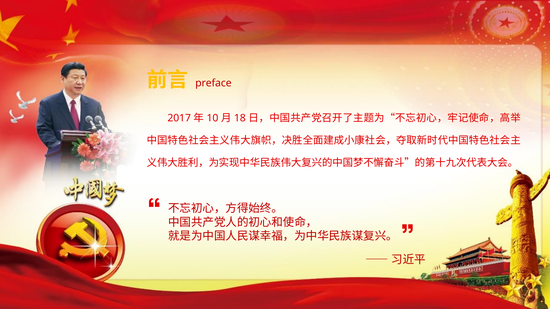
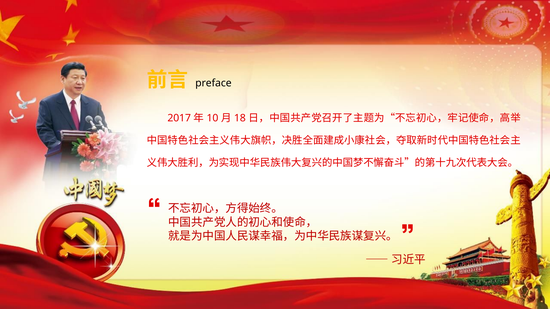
preface colour: red -> black (213, 83)
